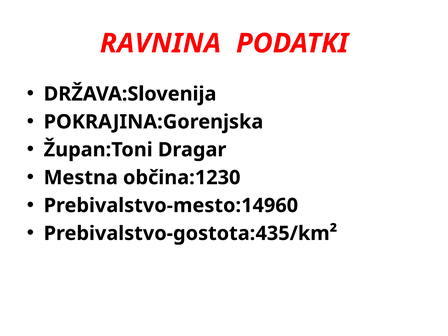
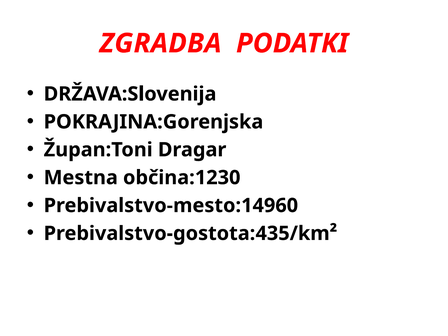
RAVNINA: RAVNINA -> ZGRADBA (160, 43)
